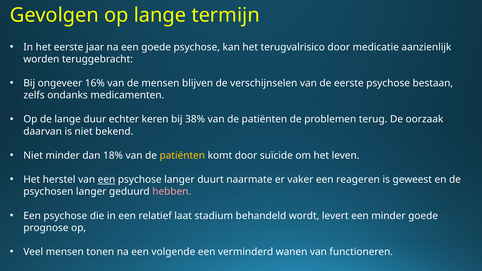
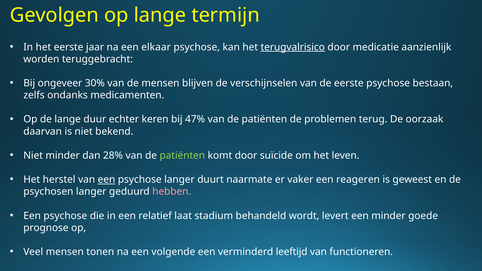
een goede: goede -> elkaar (156, 47)
terugvalrisico underline: none -> present (293, 47)
16%: 16% -> 30% (95, 83)
38%: 38% -> 47% (195, 119)
18%: 18% -> 28% (113, 156)
patiënten colour: yellow -> light green (182, 156)
wanen: wanen -> leeftijd (292, 252)
